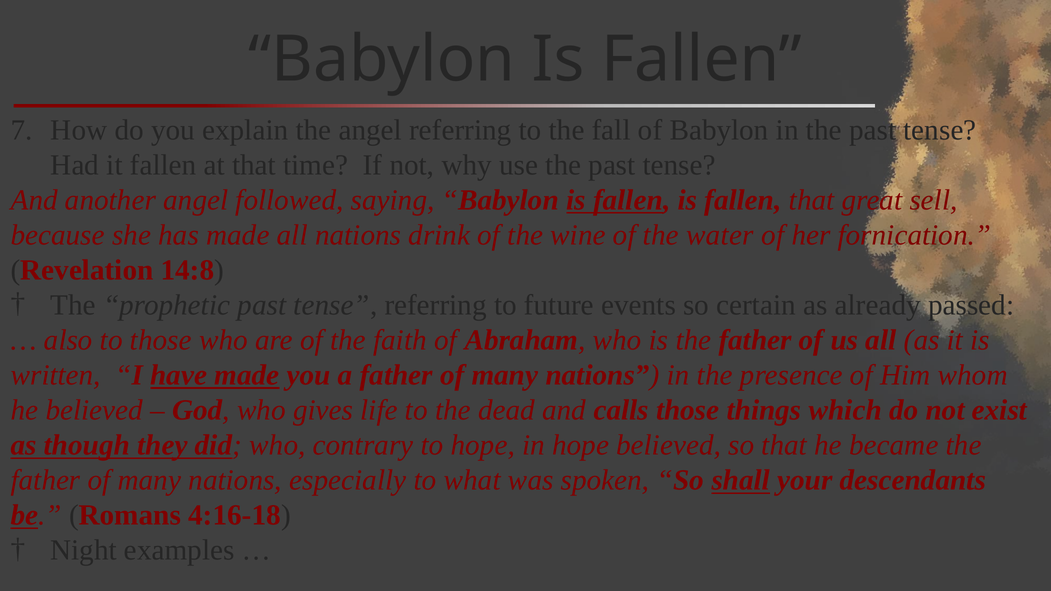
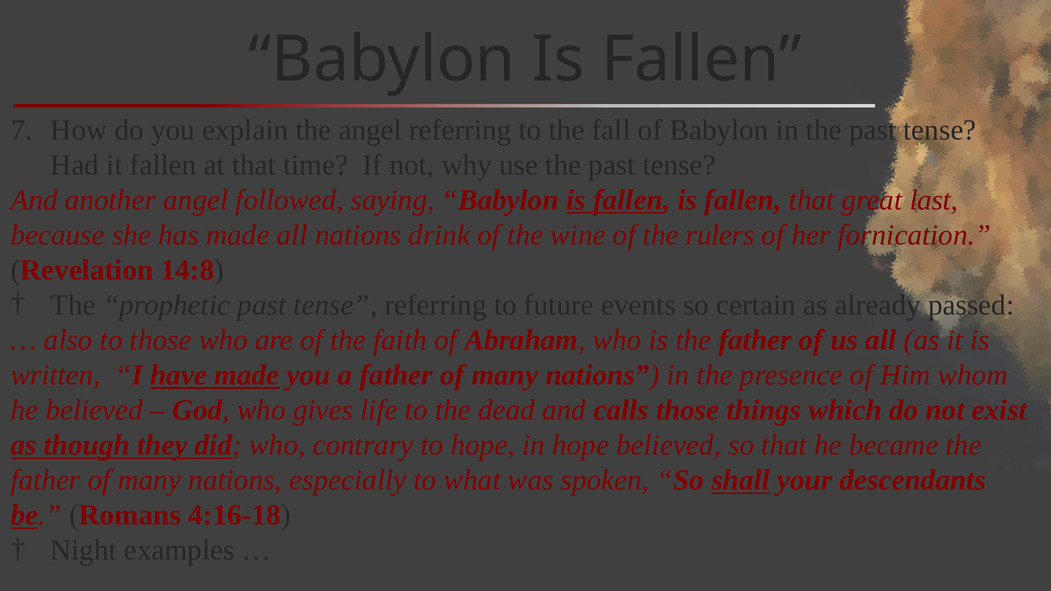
sell: sell -> last (934, 200)
water: water -> rulers (720, 235)
